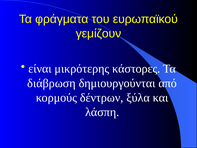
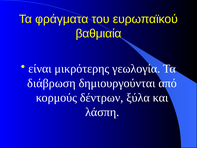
γεμίζουν: γεμίζουν -> βαθμιαία (99, 34)
κάστορες: κάστορες -> γεωλογία (136, 69)
